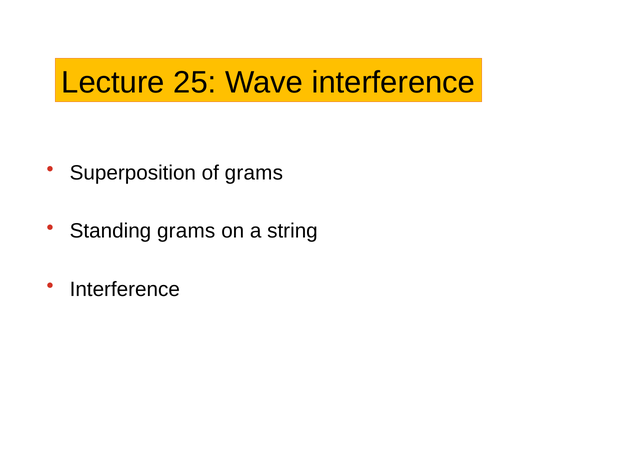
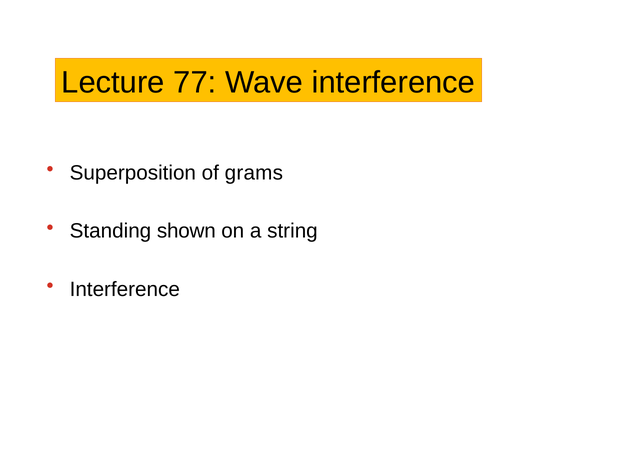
25: 25 -> 77 (195, 82)
Standing grams: grams -> shown (186, 231)
